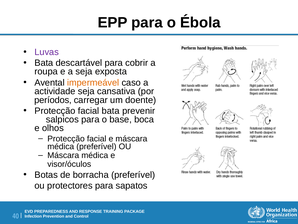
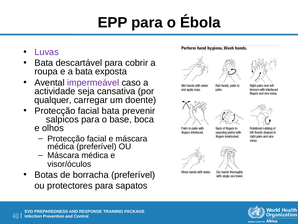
a seja: seja -> bata (84, 71)
impermeável colour: orange -> purple (93, 82)
períodos: períodos -> qualquer (53, 100)
